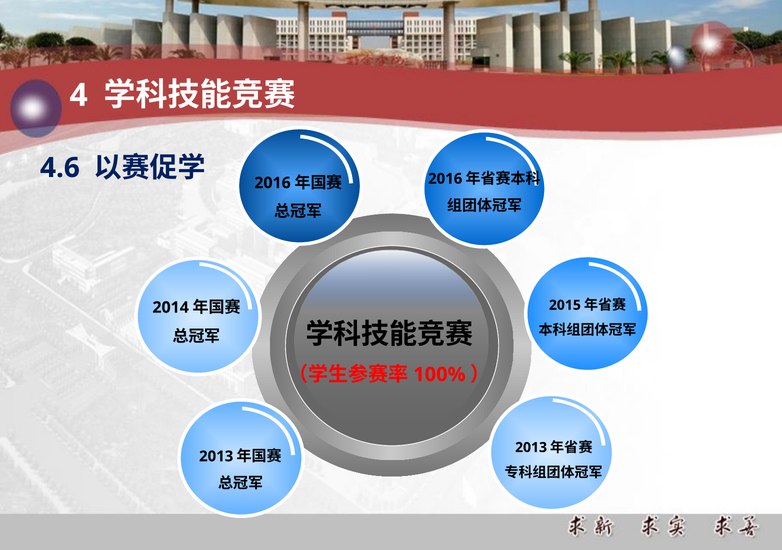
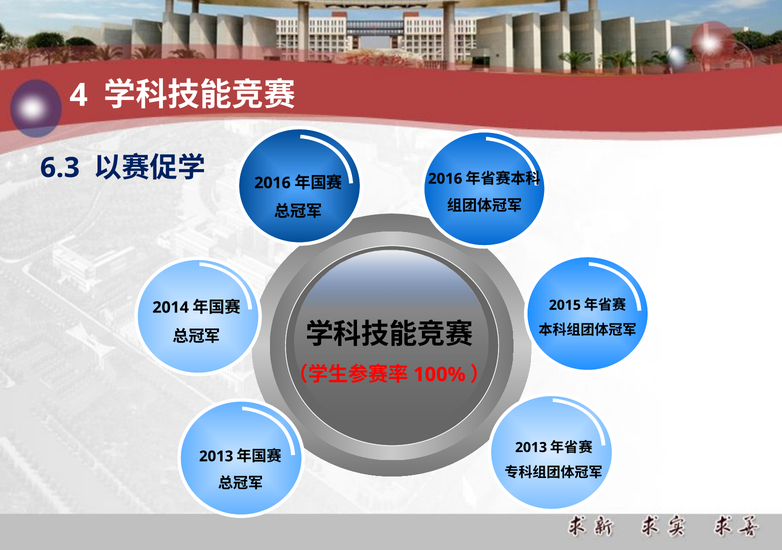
4.6: 4.6 -> 6.3 (60, 168)
